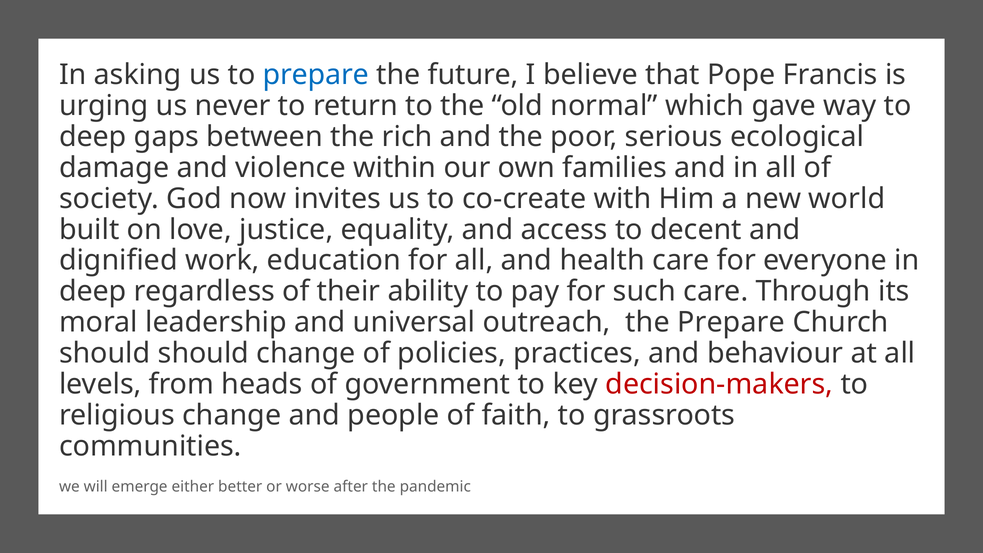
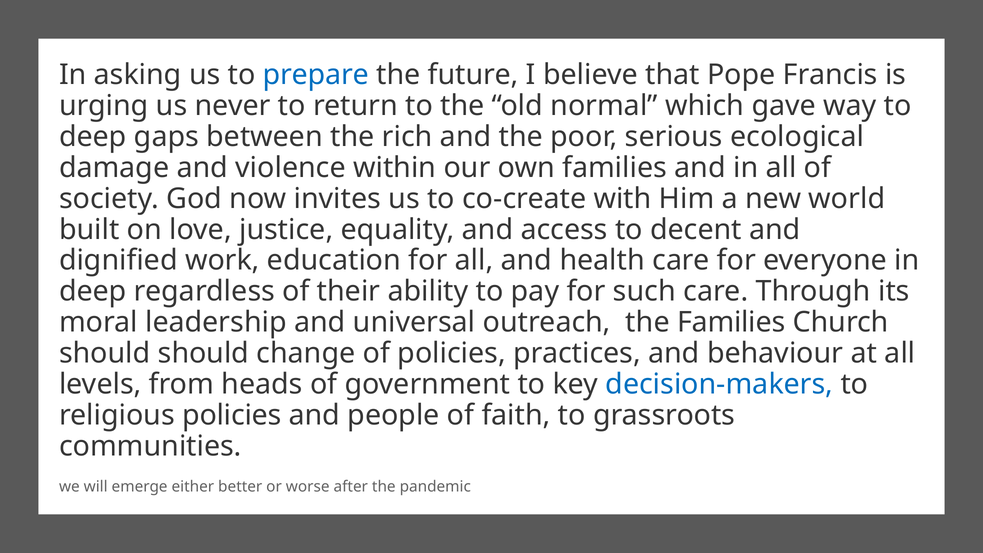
the Prepare: Prepare -> Families (731, 322)
decision-makers colour: red -> blue (719, 384)
religious change: change -> policies (232, 415)
